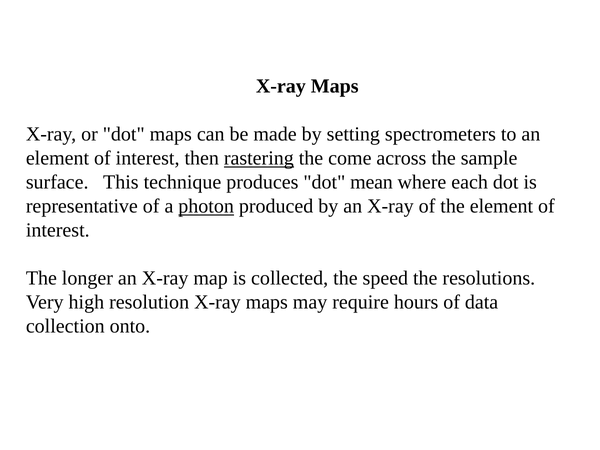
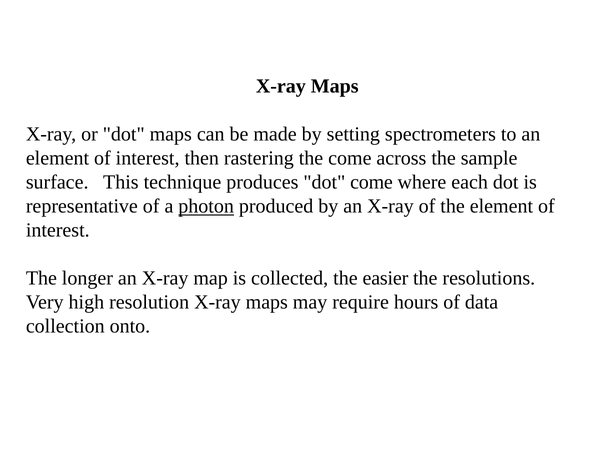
rastering underline: present -> none (259, 158)
dot mean: mean -> come (372, 182)
speed: speed -> easier (385, 278)
